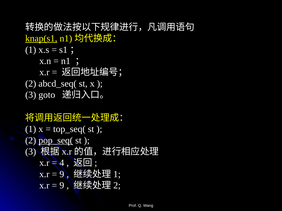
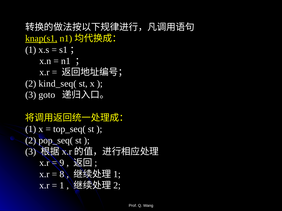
abcd_seq(: abcd_seq( -> kind_seq( (57, 84)
pop_seq( underline: present -> none (56, 141)
4: 4 -> 9 (62, 163)
9: 9 -> 8 (62, 175)
9: 9 -> 1 (62, 186)
